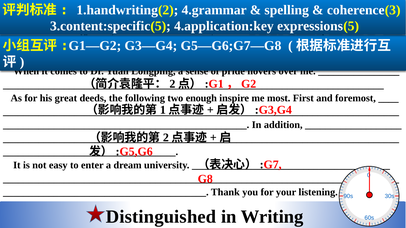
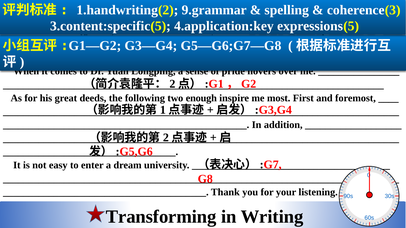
4.grammar: 4.grammar -> 9.grammar (214, 10)
Distinguished: Distinguished -> Transforming (161, 217)
